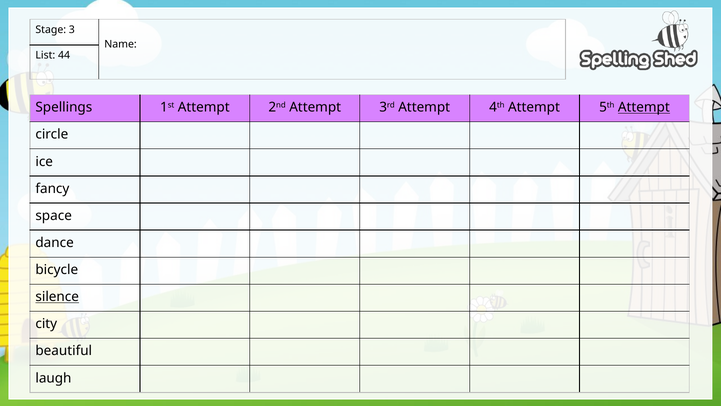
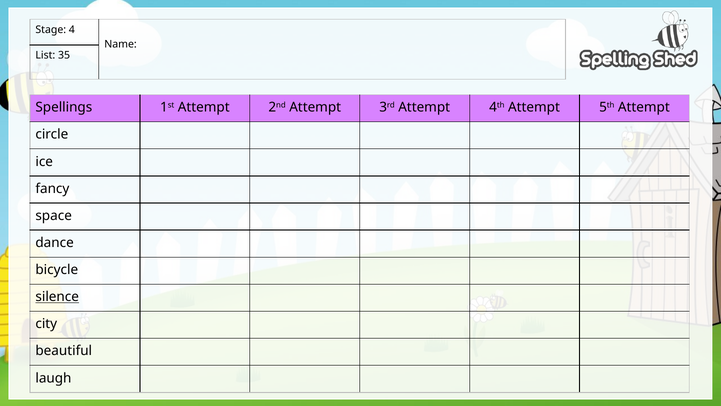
3: 3 -> 4 (72, 30)
44: 44 -> 35 (64, 55)
Attempt underline: present -> none (644, 107)
